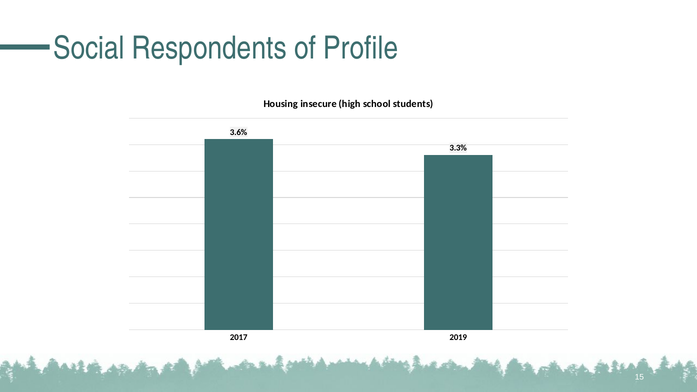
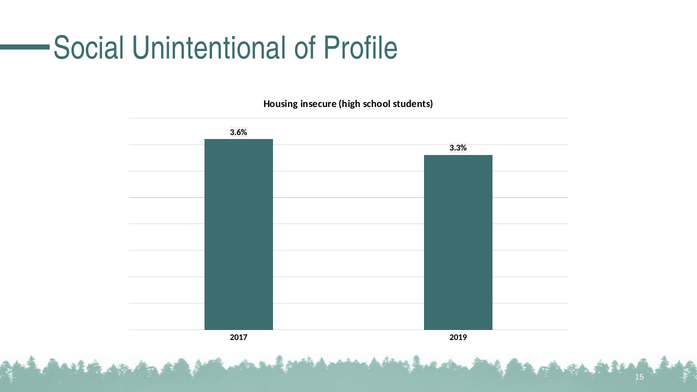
Respondents: Respondents -> Unintentional (209, 48)
